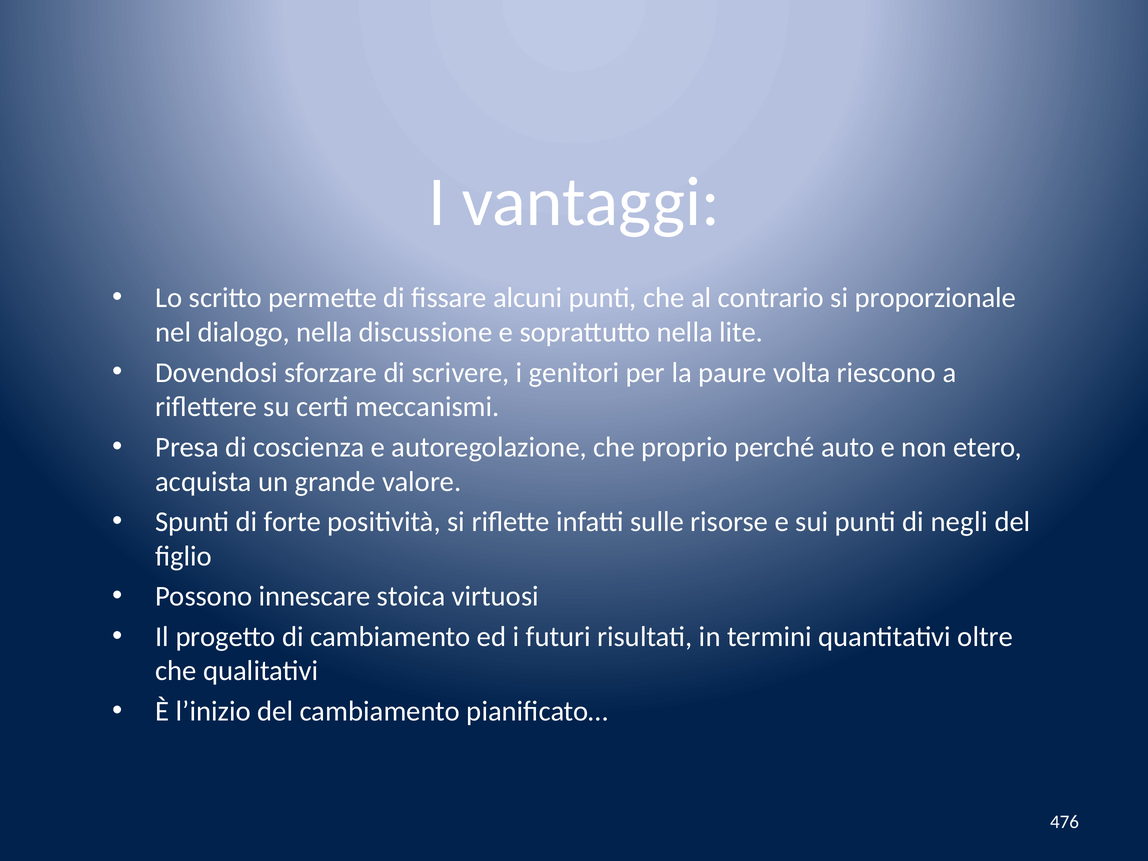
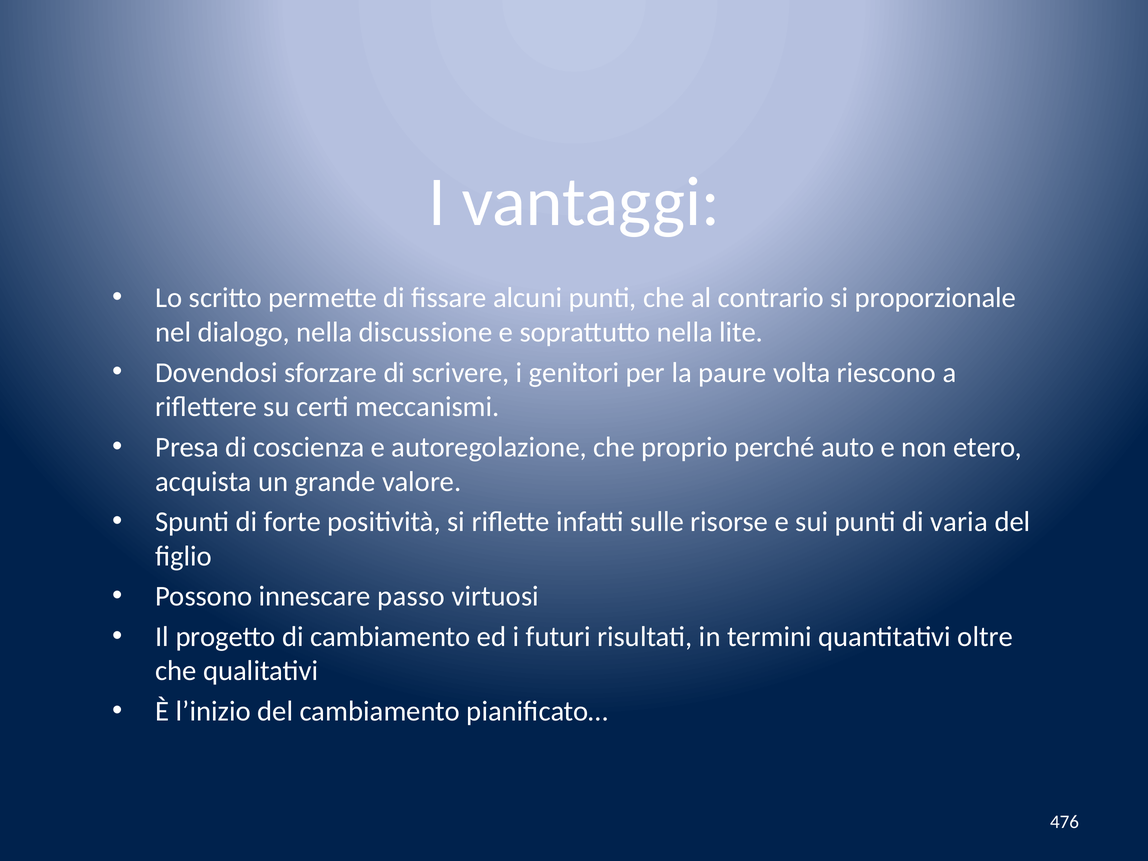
negli: negli -> varia (959, 522)
stoica: stoica -> passo (411, 596)
